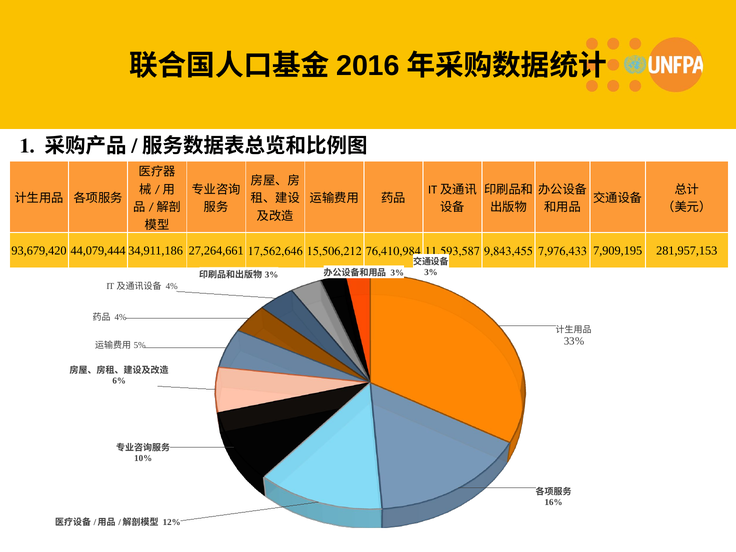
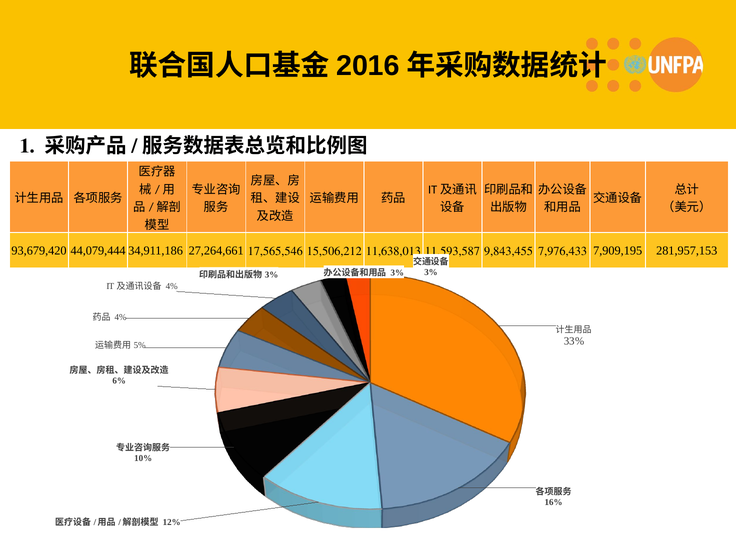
17,562,646: 17,562,646 -> 17,565,546 (275, 251)
76,410,984: 76,410,984 -> 11,638,013 (393, 251)
